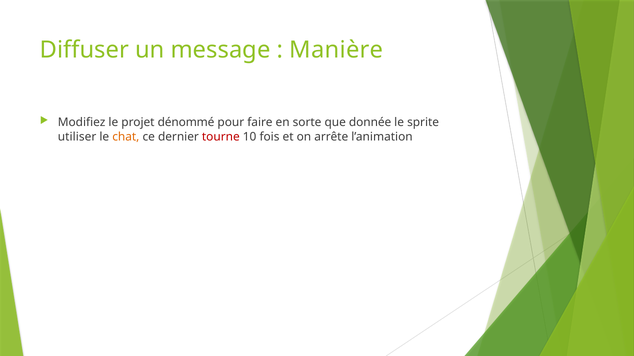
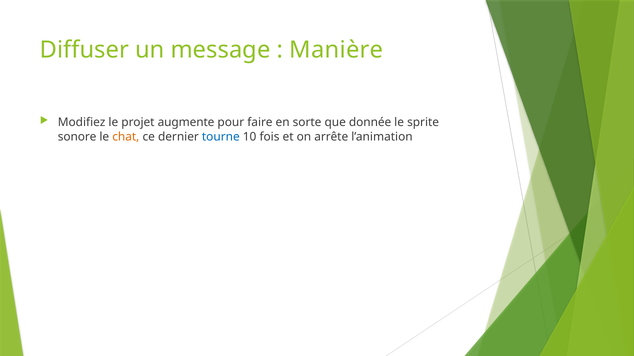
dénommé: dénommé -> augmente (186, 123)
utiliser: utiliser -> sonore (77, 137)
tourne colour: red -> blue (221, 137)
